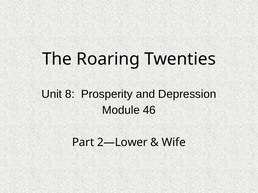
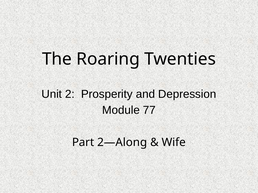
8: 8 -> 2 (70, 94)
46: 46 -> 77 (149, 111)
2—Lower: 2—Lower -> 2—Along (122, 143)
